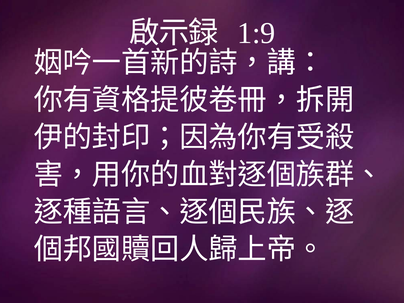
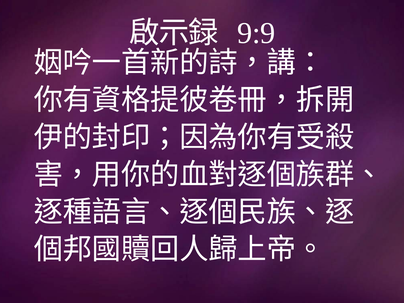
1:9: 1:9 -> 9:9 (256, 33)
